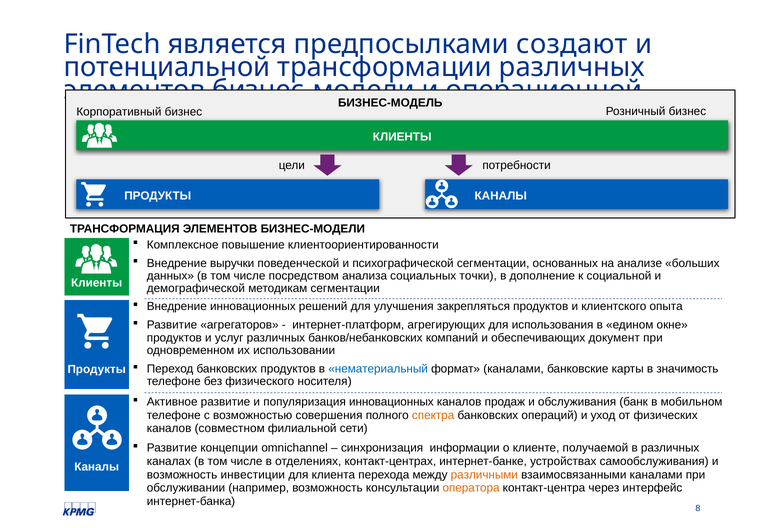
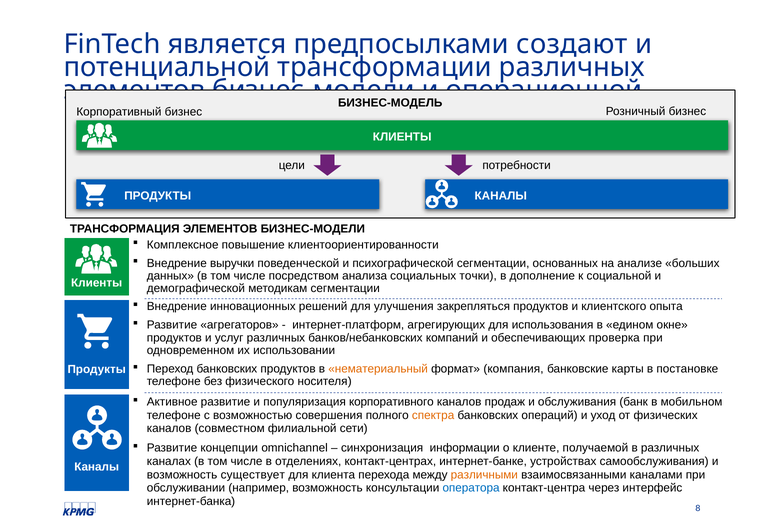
документ: документ -> проверка (614, 338)
нематериальный colour: blue -> orange (378, 369)
формат каналами: каналами -> компания (514, 369)
значимость: значимость -> постановке (687, 369)
популяризация инновационных: инновационных -> корпоративного (391, 402)
инвестиции: инвестиции -> существует (253, 475)
оператора colour: orange -> blue (471, 488)
